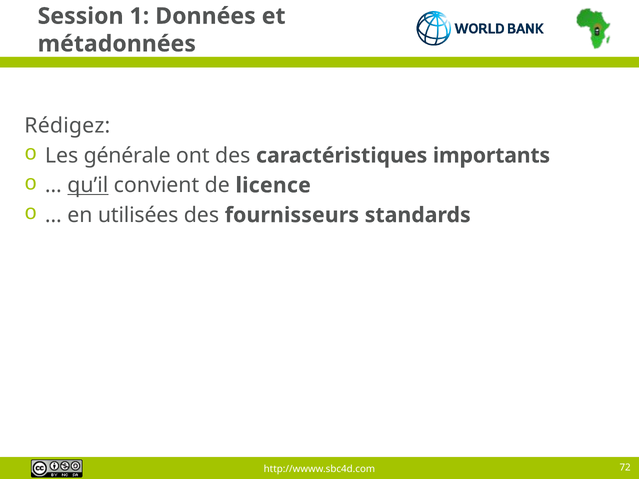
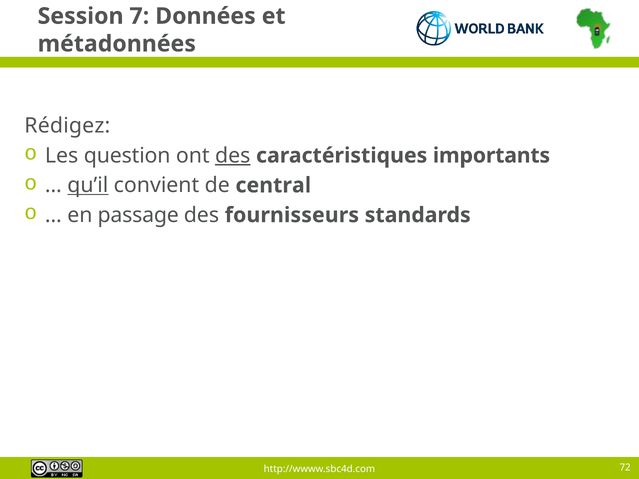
1: 1 -> 7 (139, 16)
générale: générale -> question (127, 156)
des underline: none -> present (233, 156)
licence: licence -> central (273, 185)
utilisées: utilisées -> passage (138, 215)
